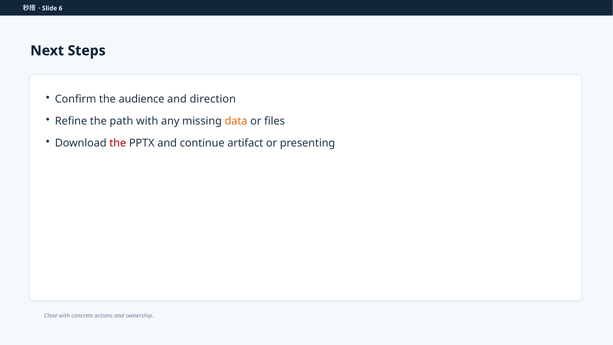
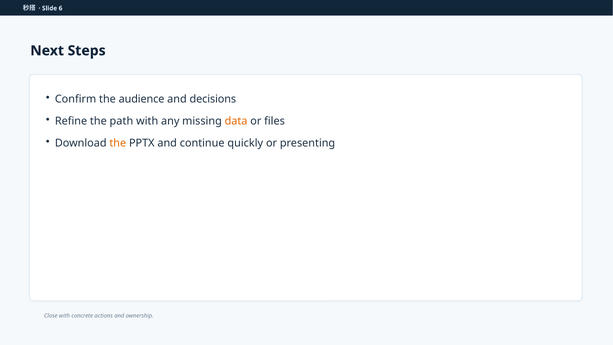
direction: direction -> decisions (213, 99)
the colour: red -> orange (118, 143)
artifact: artifact -> quickly (245, 143)
